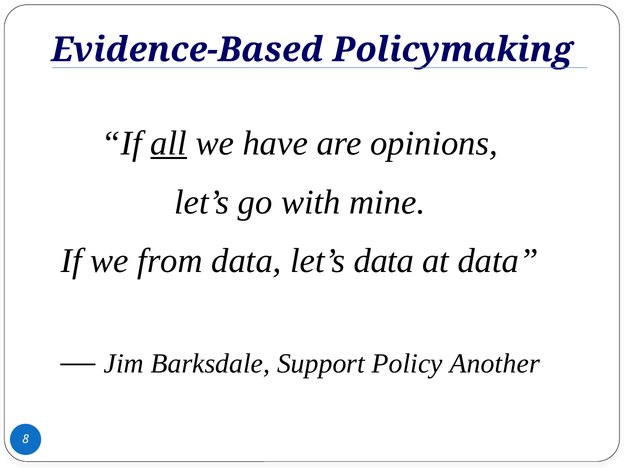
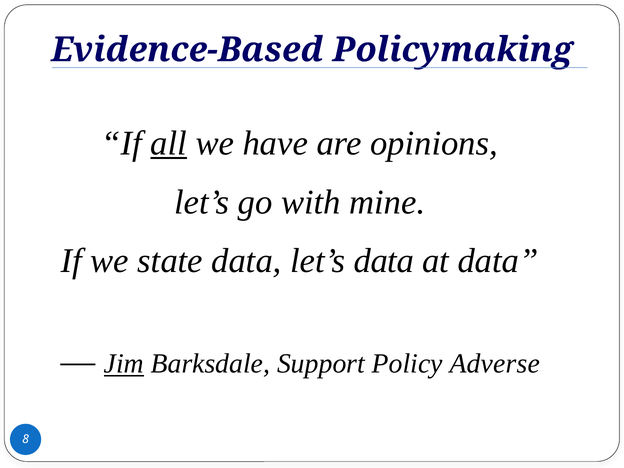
from: from -> state (170, 261)
Jim underline: none -> present (124, 364)
Another: Another -> Adverse (495, 364)
